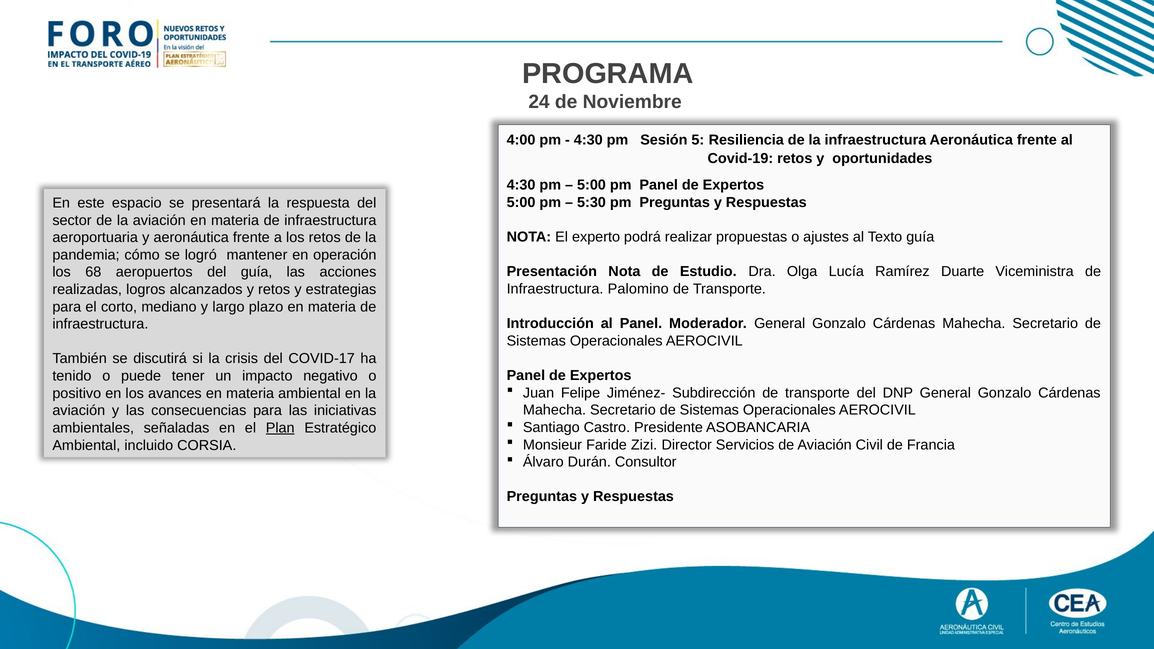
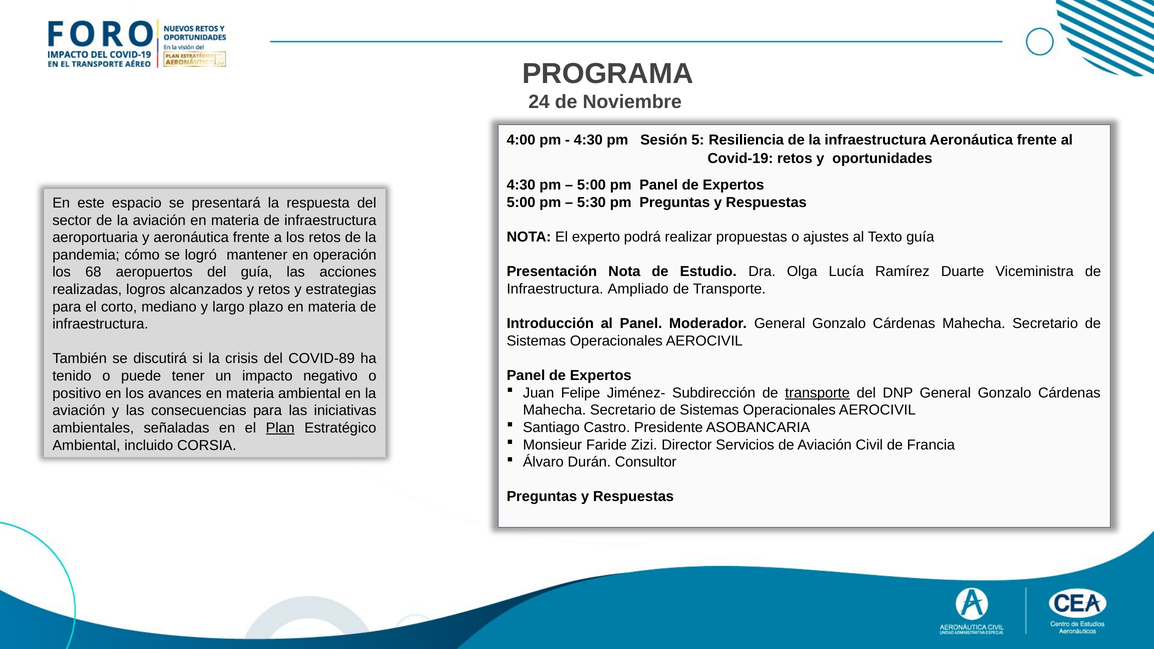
Palomino: Palomino -> Ampliado (638, 289)
COVID-17: COVID-17 -> COVID-89 (322, 359)
transporte underline: none -> present (817, 393)
